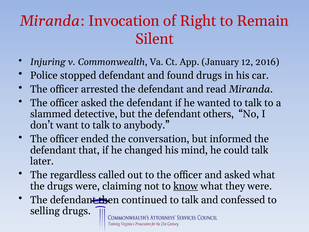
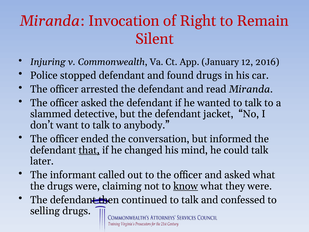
others: others -> jacket (218, 114)
that underline: none -> present (89, 150)
regardless: regardless -> informant (73, 175)
